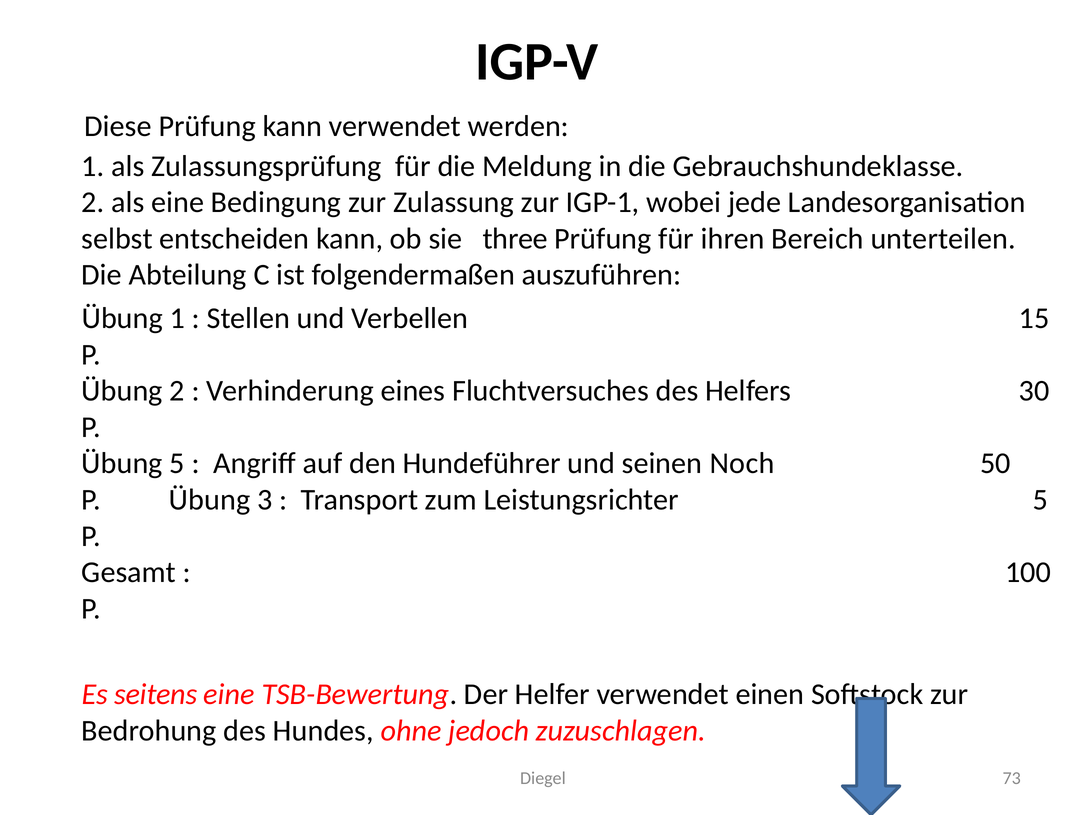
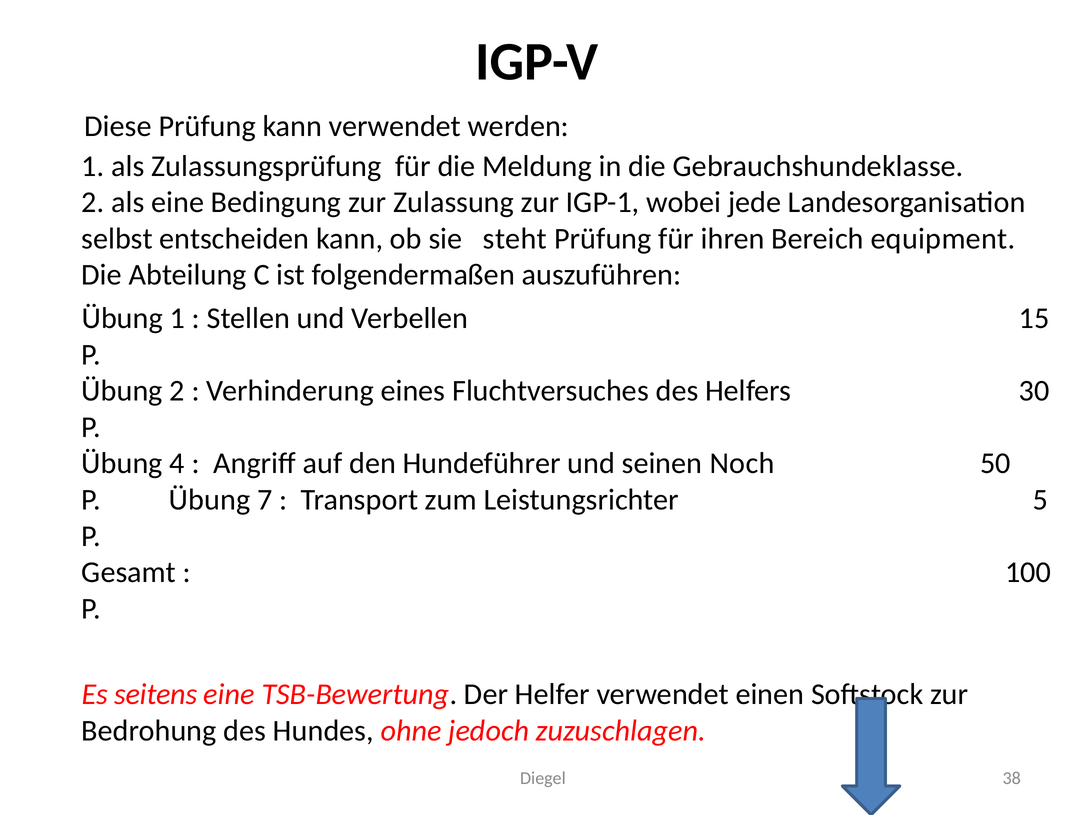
three: three -> steht (515, 238)
unterteilen: unterteilen -> equipment (943, 238)
Übung 5: 5 -> 4 (177, 463)
3: 3 -> 7 (265, 499)
73: 73 -> 38 (1012, 778)
